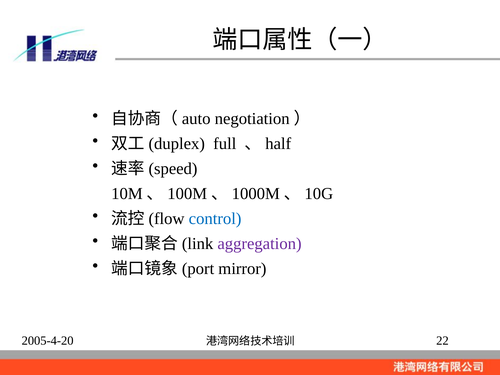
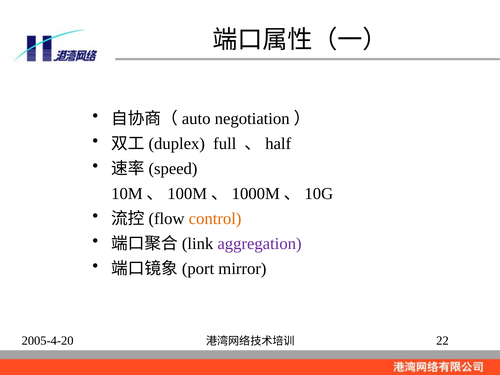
control colour: blue -> orange (215, 219)
